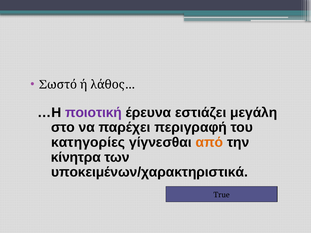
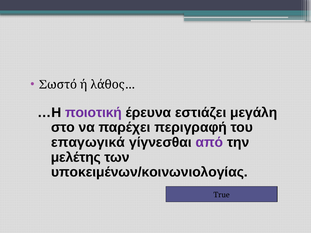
κατηγορίες: κατηγορίες -> επαγωγικά (88, 143)
από colour: orange -> purple (209, 143)
κίνητρα: κίνητρα -> μελέτης (76, 157)
υποκειμένων/χαρακτηριστικά: υποκειμένων/χαρακτηριστικά -> υποκειμένων/κοινωνιολογίας (149, 172)
